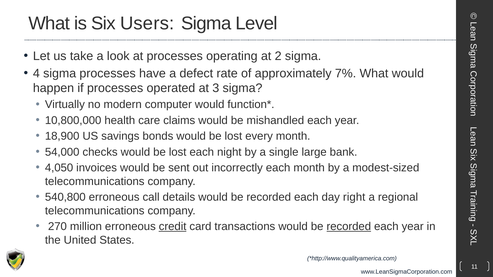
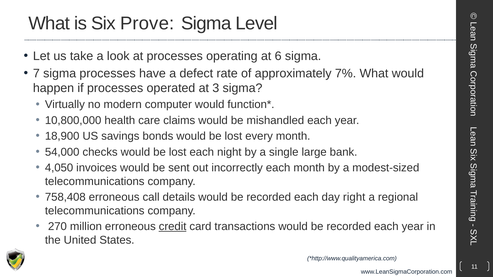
Users: Users -> Prove (147, 24)
2: 2 -> 6 (278, 56)
4: 4 -> 7 (36, 74)
540,800: 540,800 -> 758,408 (65, 197)
recorded underline: present -> none (349, 227)
